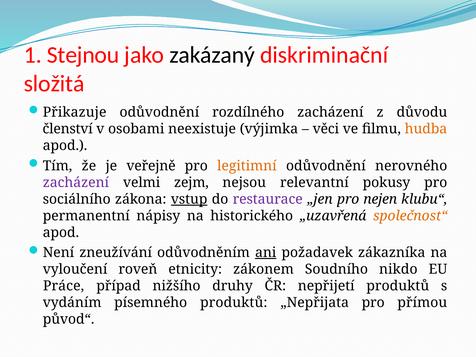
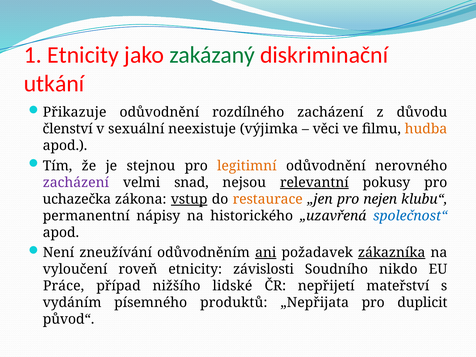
1 Stejnou: Stejnou -> Etnicity (83, 55)
zakázaný colour: black -> green (212, 55)
složitá: složitá -> utkání (54, 84)
osobami: osobami -> sexuální (136, 129)
veřejně: veřejně -> stejnou (151, 166)
zejm: zejm -> snad (191, 182)
relevantní underline: none -> present (314, 182)
sociálního: sociálního -> uchazečka (77, 199)
restaurace colour: purple -> orange (268, 199)
společnost“ colour: orange -> blue (410, 216)
zákazníka underline: none -> present (392, 253)
zákonem: zákonem -> závislosti (264, 269)
druhy: druhy -> lidské (232, 286)
nepřijetí produktů: produktů -> mateřství (398, 286)
přímou: přímou -> duplicit (422, 303)
